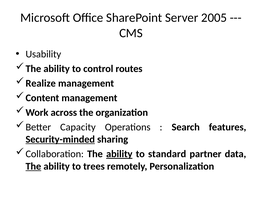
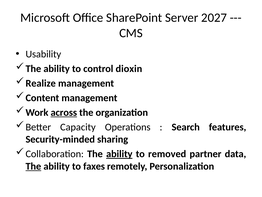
2005: 2005 -> 2027 (214, 18)
routes: routes -> dioxin (129, 69)
across underline: none -> present (64, 112)
Security-minded underline: present -> none (60, 139)
standard: standard -> removed (167, 154)
trees: trees -> faxes (94, 166)
